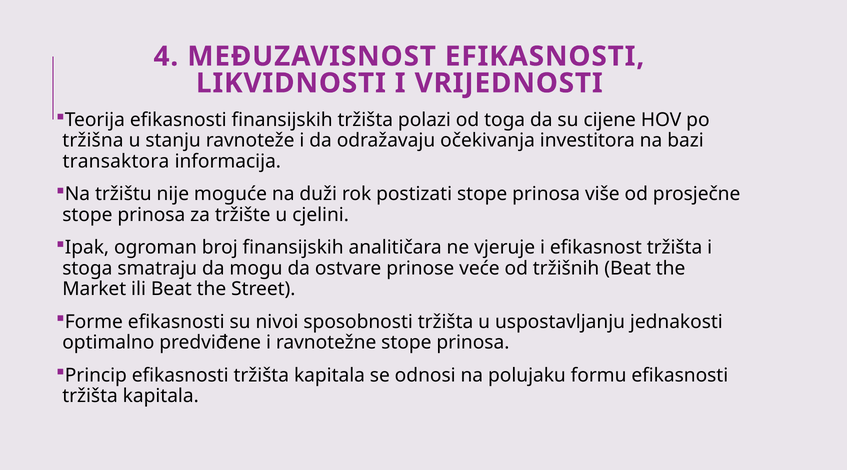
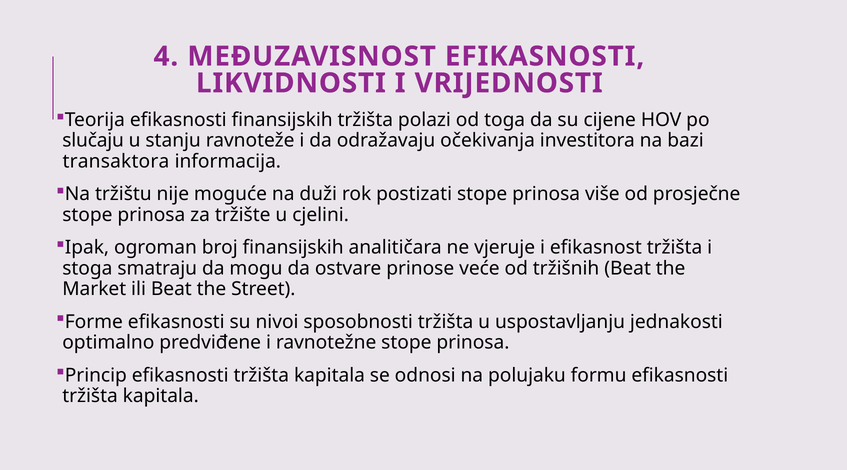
tržišna: tržišna -> slučaju (93, 141)
